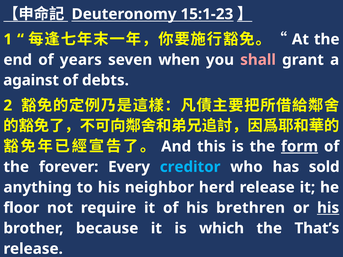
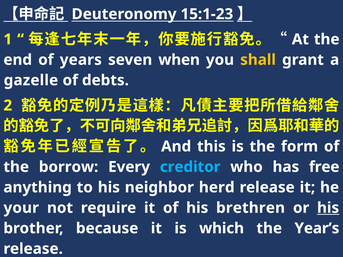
shall colour: pink -> yellow (258, 60)
against: against -> gazelle (31, 80)
form underline: present -> none (300, 147)
forever: forever -> borrow (69, 167)
sold: sold -> free (324, 167)
floor: floor -> your (21, 208)
That’s: That’s -> Year’s (317, 229)
